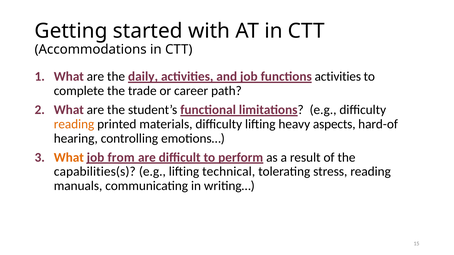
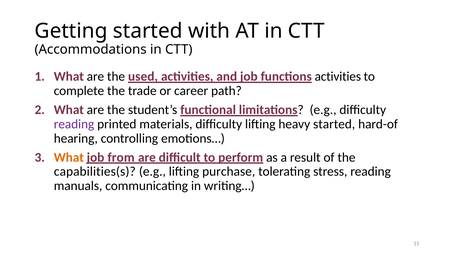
daily: daily -> used (143, 77)
reading colour: orange -> purple (74, 124)
heavy aspects: aspects -> started (334, 124)
technical: technical -> purchase (229, 172)
